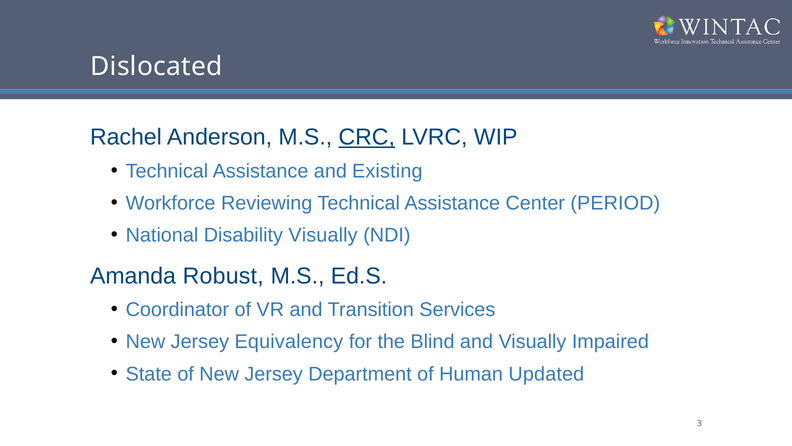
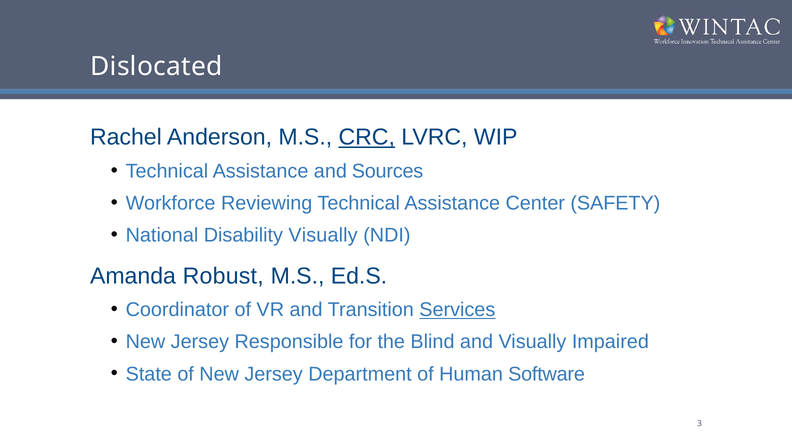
Existing: Existing -> Sources (388, 171)
PERIOD: PERIOD -> SAFETY (615, 203)
Services underline: none -> present (457, 310)
Equivalency: Equivalency -> Responsible (289, 342)
Updated: Updated -> Software (547, 374)
